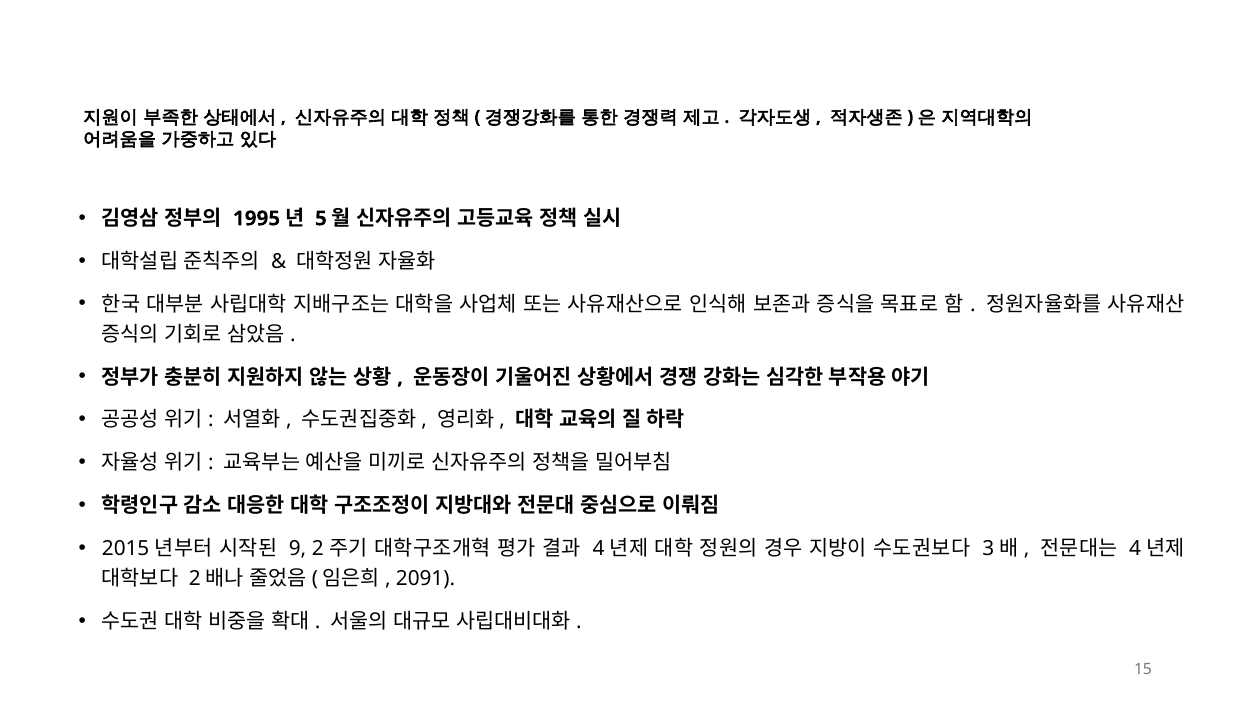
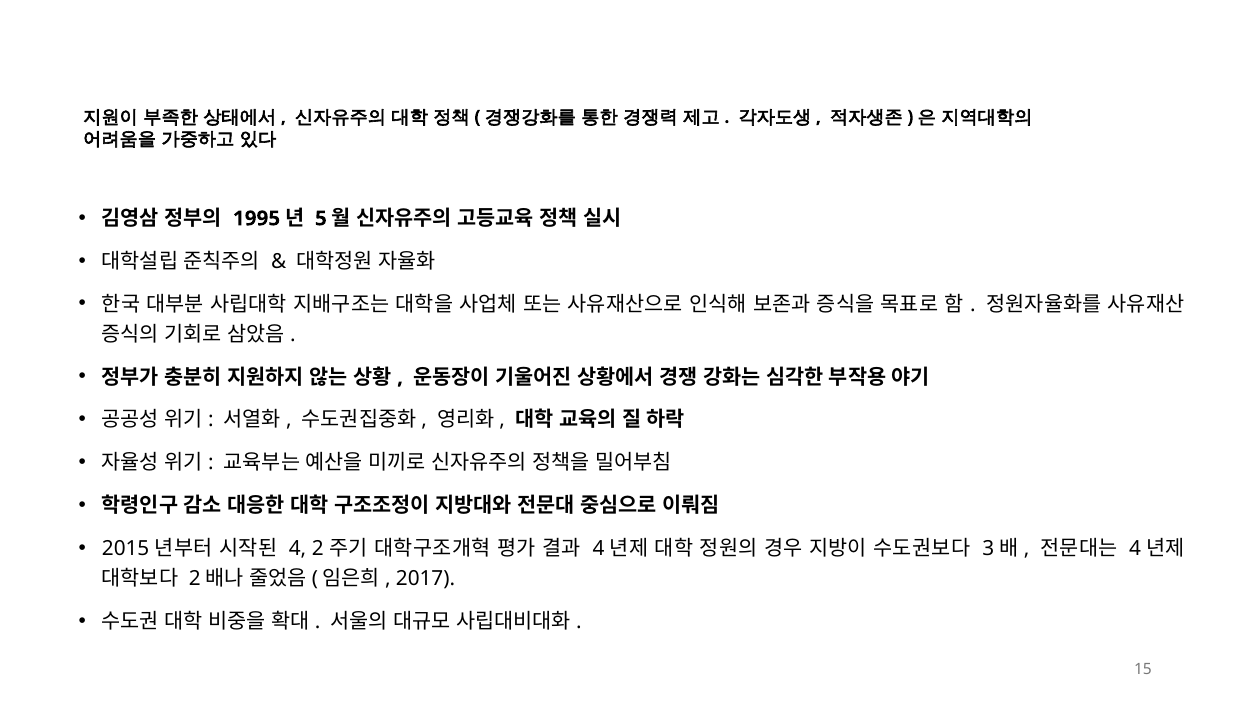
9: 9 -> 4 (298, 548)
2091: 2091 -> 2017 (426, 578)
